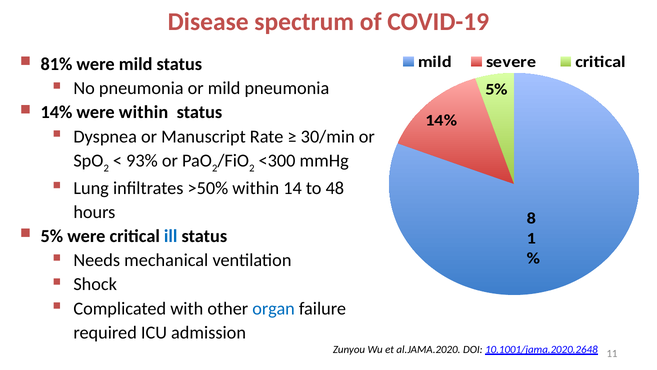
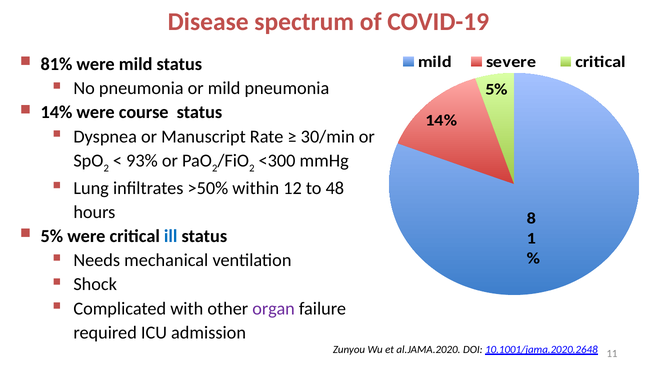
were within: within -> course (144, 112)
14: 14 -> 12 (293, 188)
organ colour: blue -> purple (274, 308)
